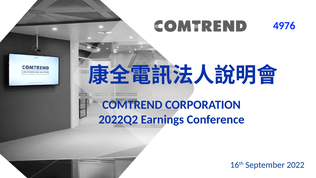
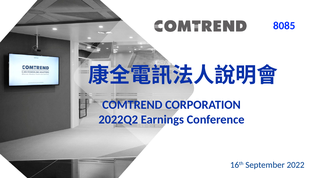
4976: 4976 -> 8085 (284, 26)
